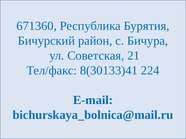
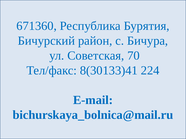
21: 21 -> 70 (133, 56)
